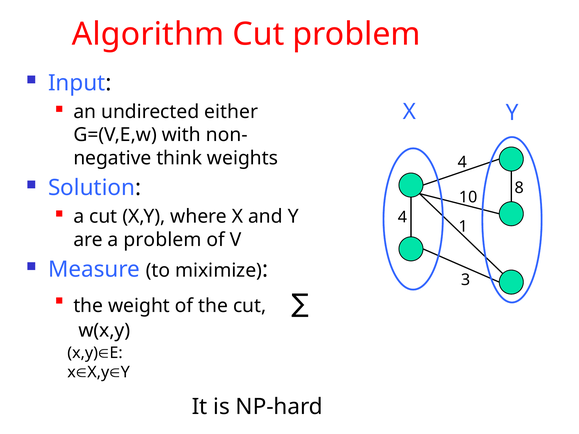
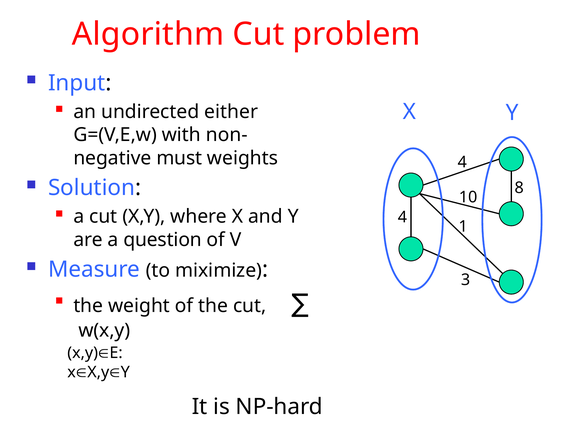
think: think -> must (179, 158)
a problem: problem -> question (163, 240)
